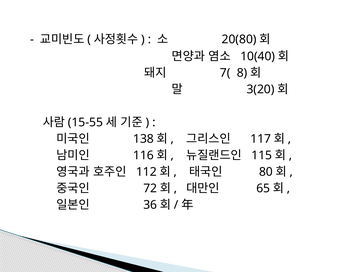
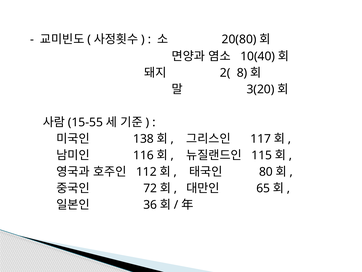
7(: 7( -> 2( (225, 73)
